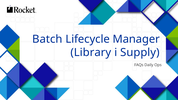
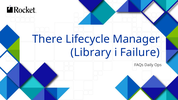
Batch: Batch -> There (47, 39)
Supply: Supply -> Failure (140, 53)
